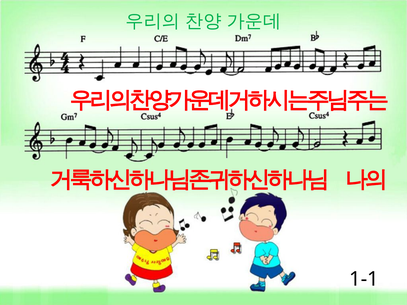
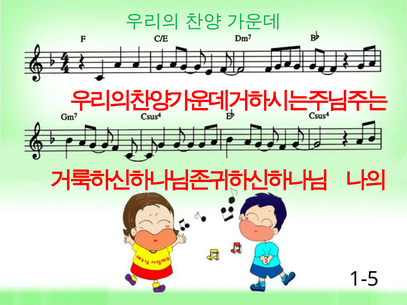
1-1: 1-1 -> 1-5 (364, 279)
